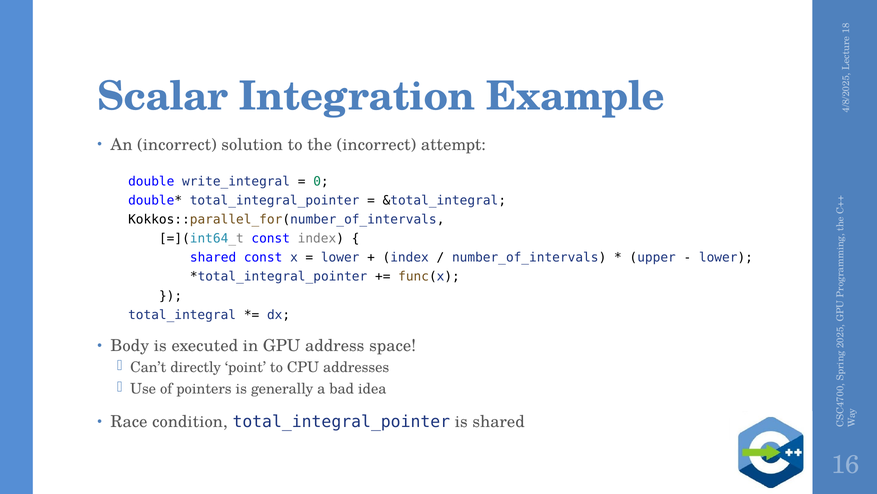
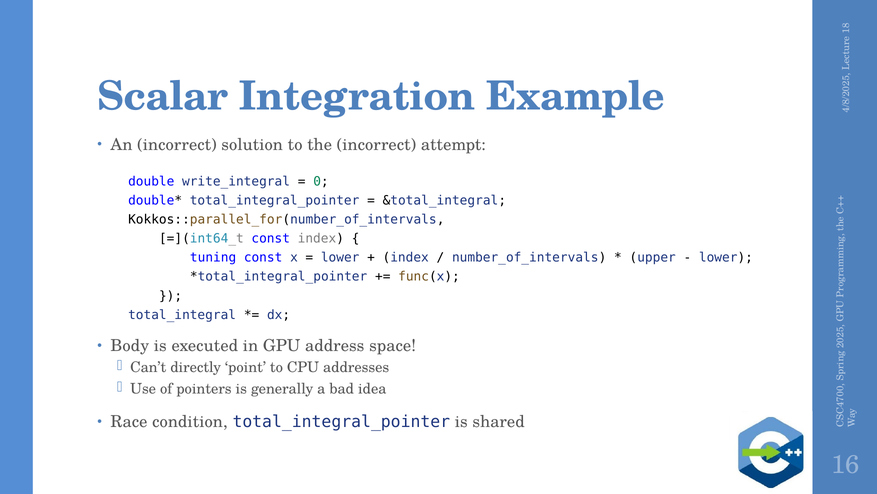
shared: shared -> tuning (213, 257)
